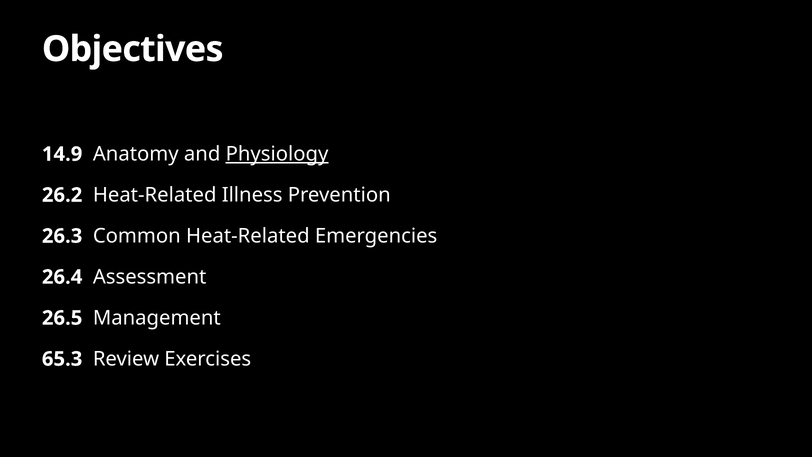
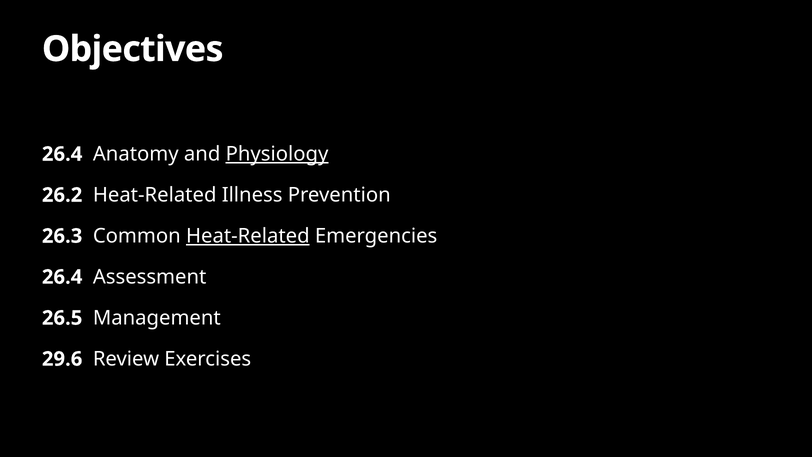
14.9: 14.9 -> 26.4 (62, 154)
Heat-Related underline: none -> present (248, 236)
65.3: 65.3 -> 29.6 (62, 359)
